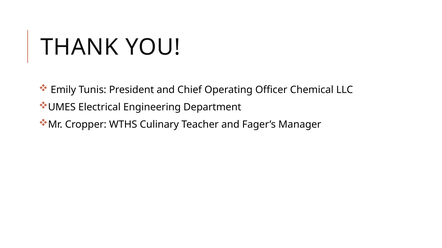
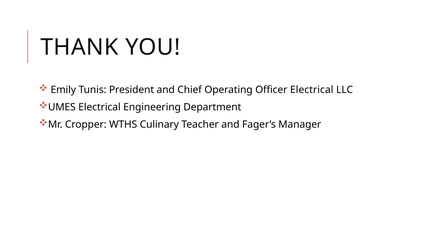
Officer Chemical: Chemical -> Electrical (312, 90)
